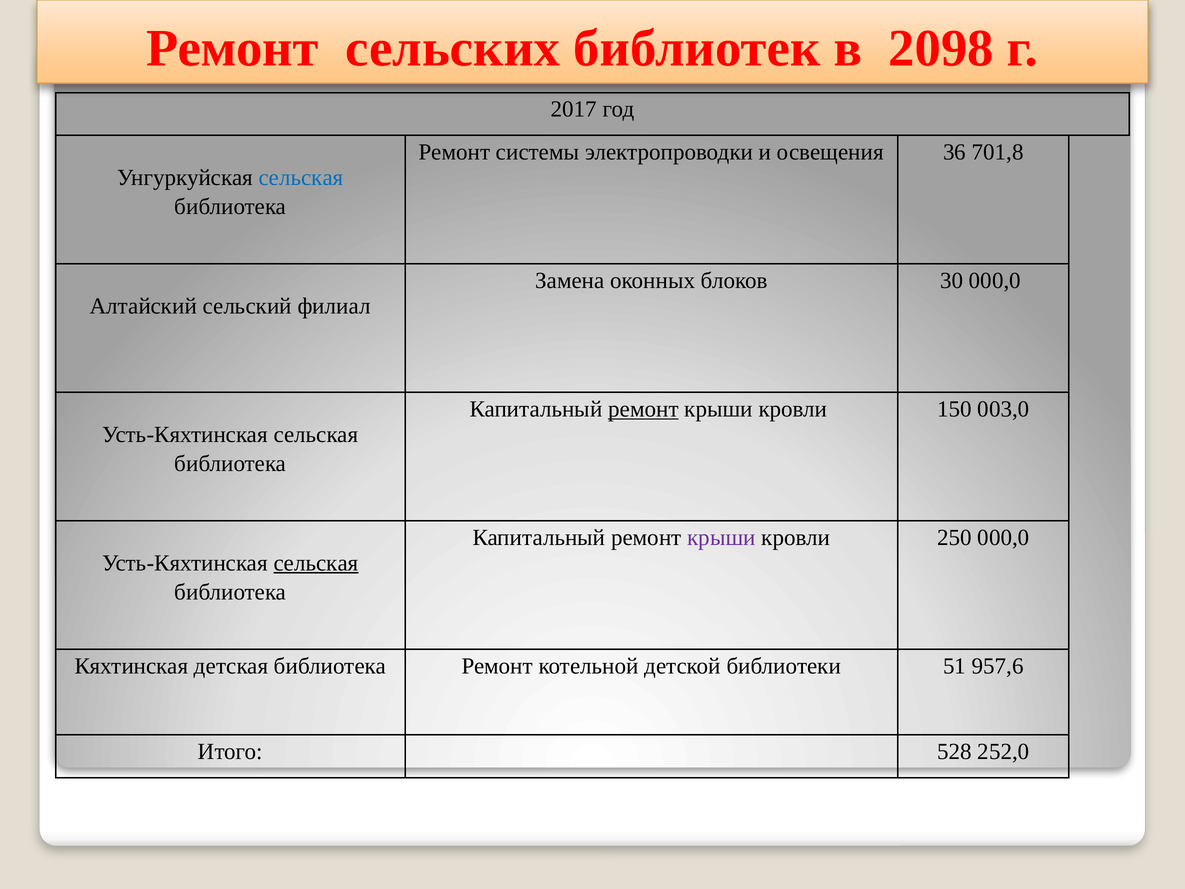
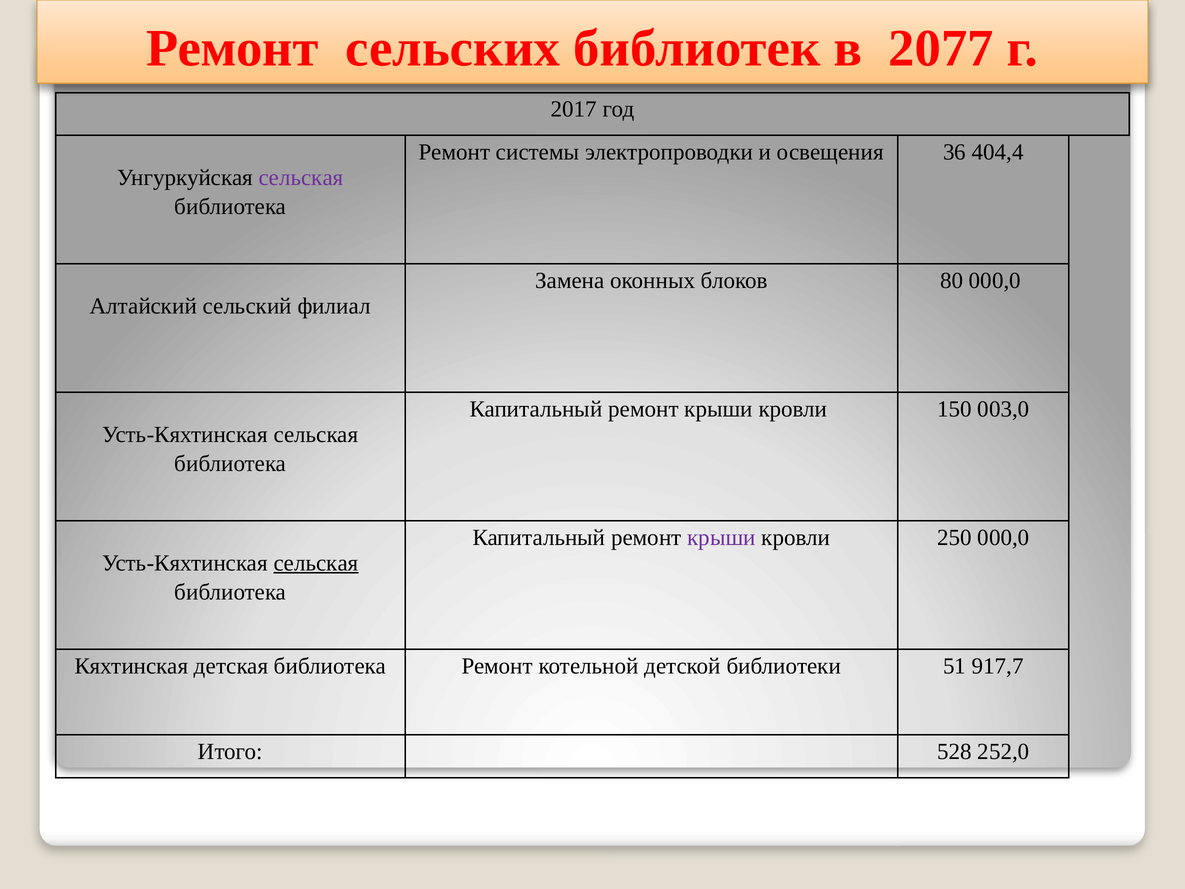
2098: 2098 -> 2077 (941, 49)
701,8: 701,8 -> 404,4 (998, 152)
сельская colour: blue -> purple (301, 178)
30: 30 -> 80 (952, 280)
ремонт underline: present -> none (643, 409)
957,6: 957,6 -> 917,7 (998, 666)
